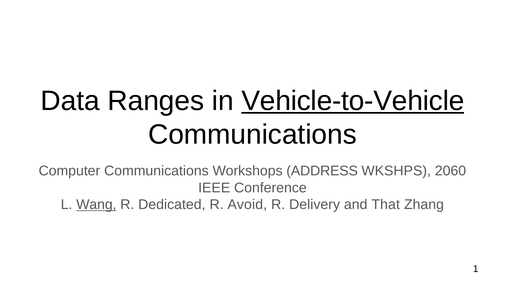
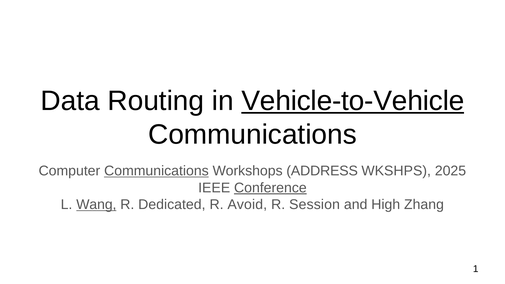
Ranges: Ranges -> Routing (156, 101)
Communications underline: none -> present (156, 171)
2060: 2060 -> 2025 (450, 171)
Conference underline: none -> present (270, 188)
Delivery: Delivery -> Session (315, 205)
That: That -> High (386, 205)
